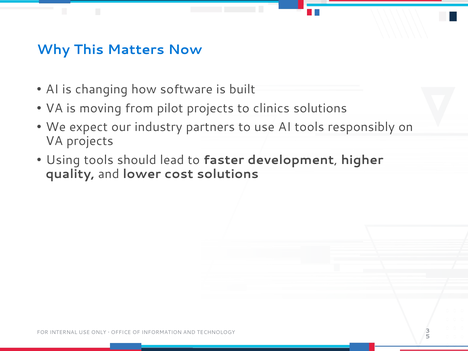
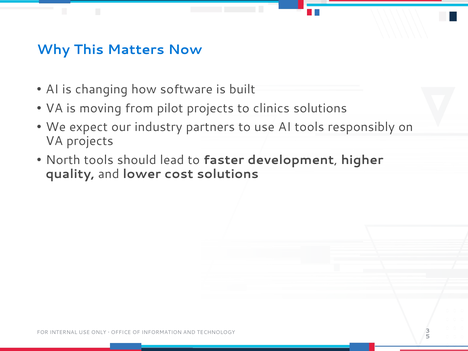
Using: Using -> North (63, 160)
